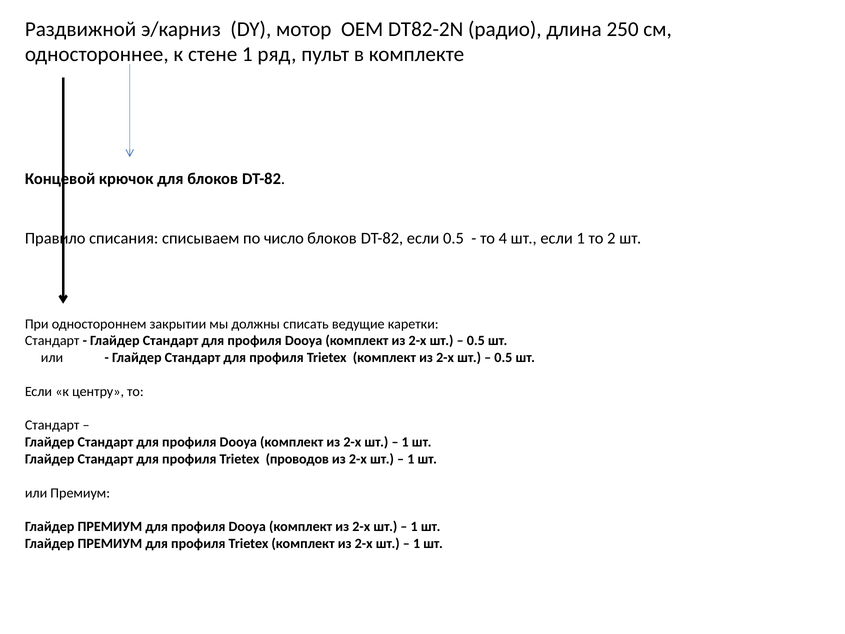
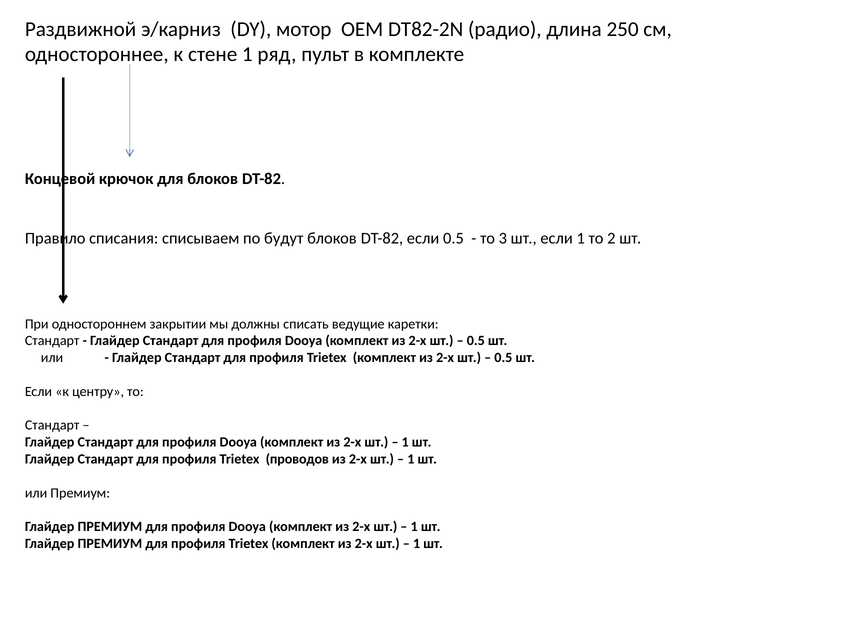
число: число -> будут (284, 238)
4: 4 -> 3 (503, 238)
